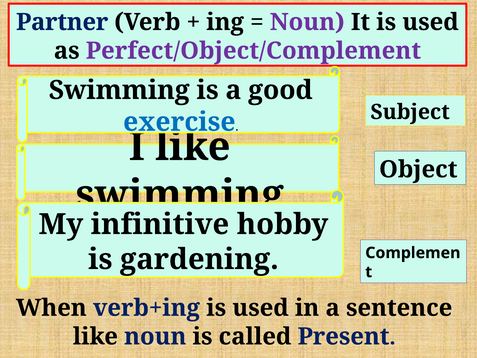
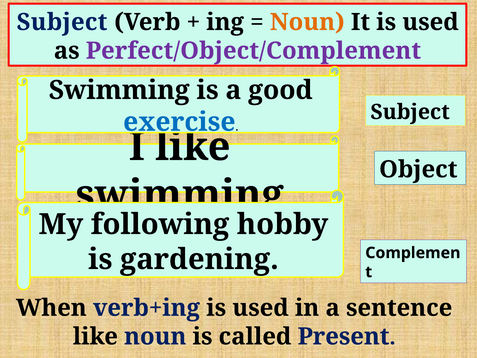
Partner: Partner -> Subject (62, 22)
Noun colour: purple -> orange (307, 22)
infinitive: infinitive -> following (160, 224)
